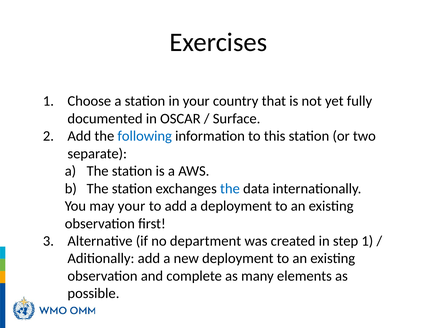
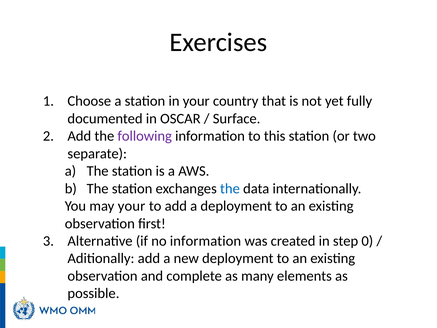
following colour: blue -> purple (145, 136)
no department: department -> information (206, 241)
step 1: 1 -> 0 (367, 241)
